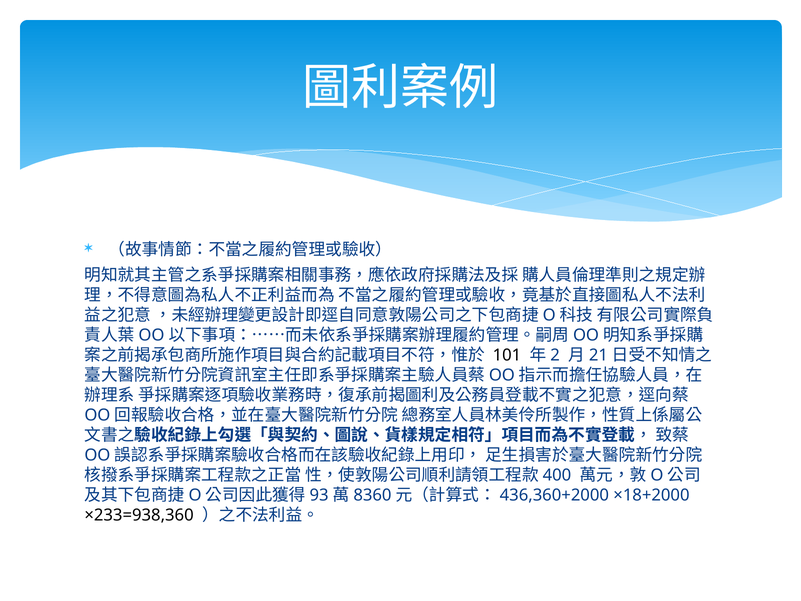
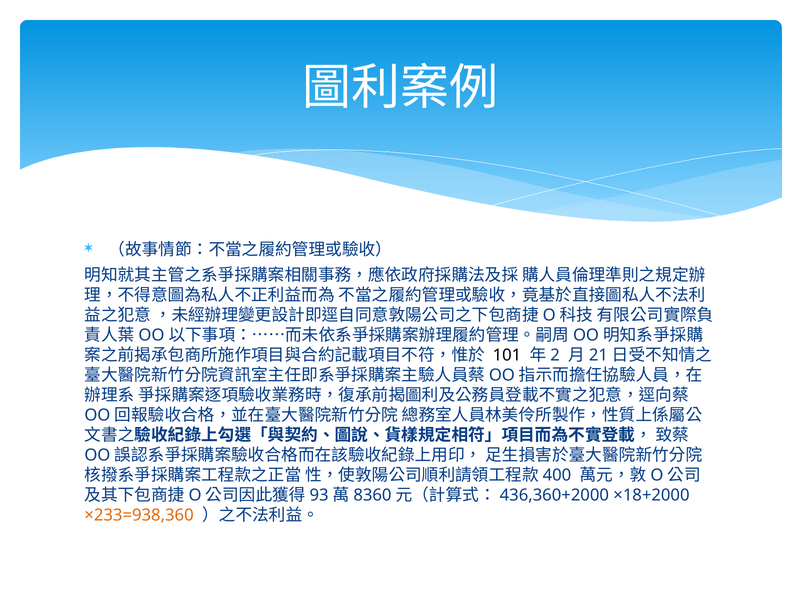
×233=938,360 colour: black -> orange (139, 515)
